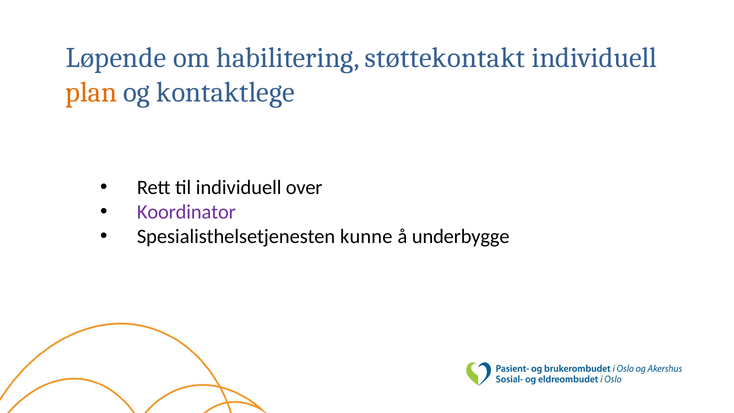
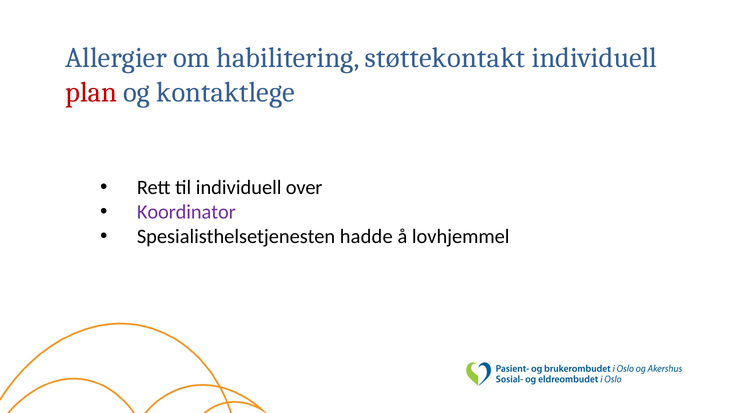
Løpende: Løpende -> Allergier (116, 58)
plan colour: orange -> red (91, 92)
kunne: kunne -> hadde (366, 237)
underbygge: underbygge -> lovhjemmel (461, 237)
